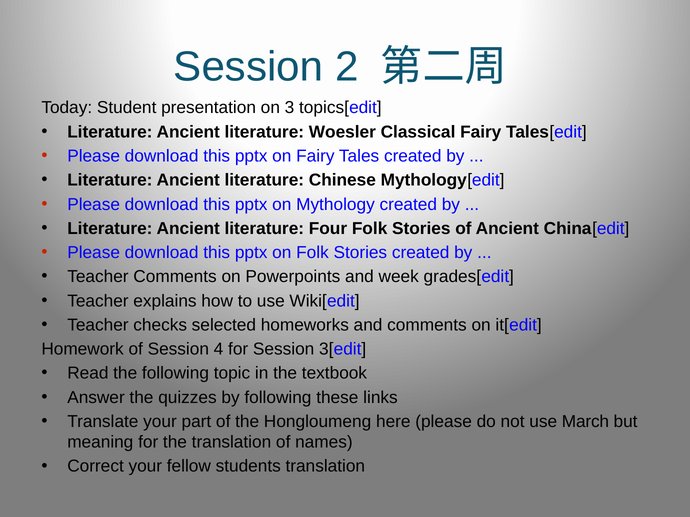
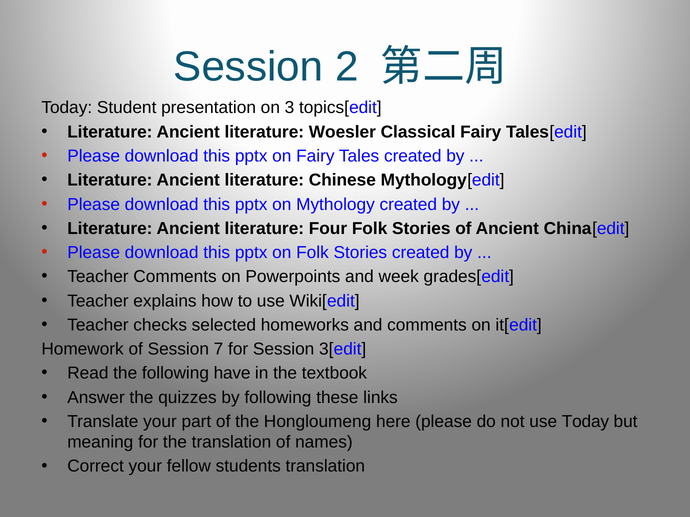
4: 4 -> 7 (219, 349)
topic: topic -> have (232, 374)
use March: March -> Today (585, 422)
